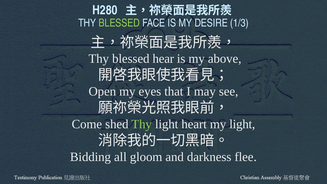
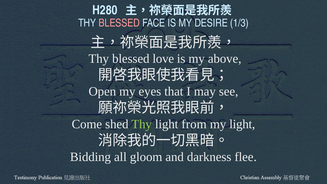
BLESSED colour: light green -> pink (119, 23)
hear: hear -> love (163, 59)
heart: heart -> from (194, 124)
